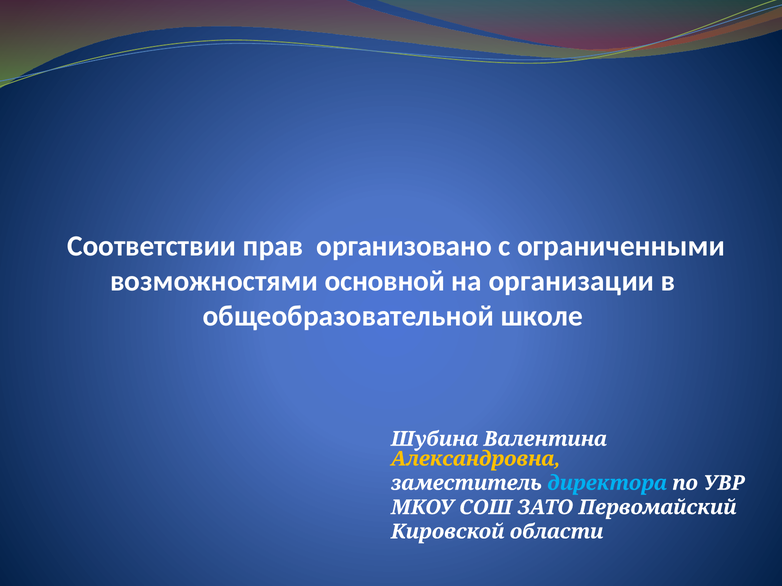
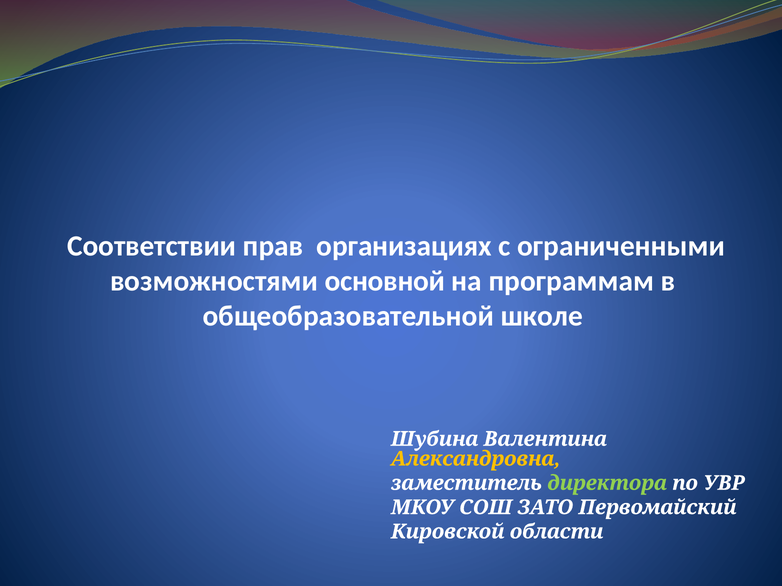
организовано: организовано -> организациях (404, 246)
организации: организации -> программам (571, 281)
директора colour: light blue -> light green (607, 483)
